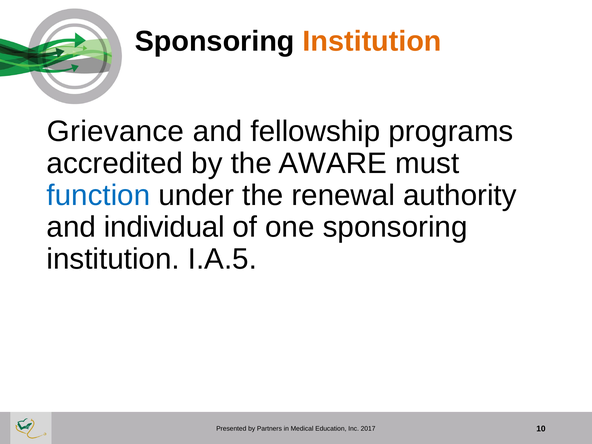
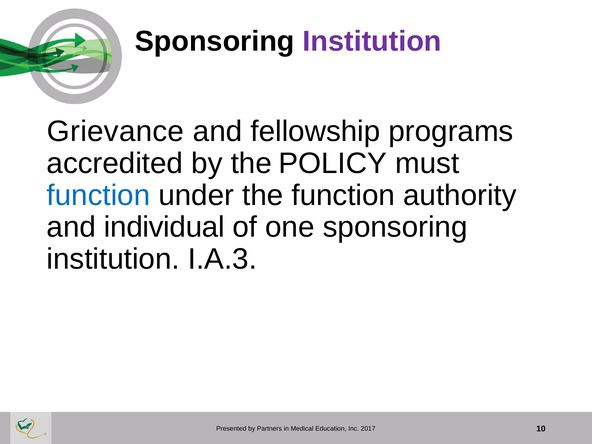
Institution colour: orange -> purple (372, 41)
AWARE: AWARE -> POLICY (333, 163)
the renewal: renewal -> function (343, 195)
I.A.5: I.A.5 -> I.A.3 (222, 259)
